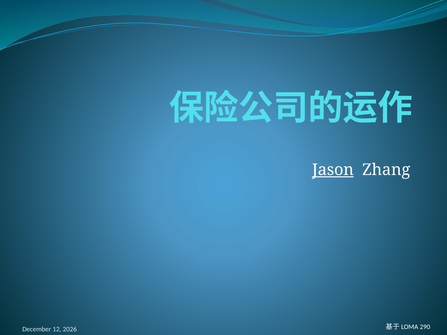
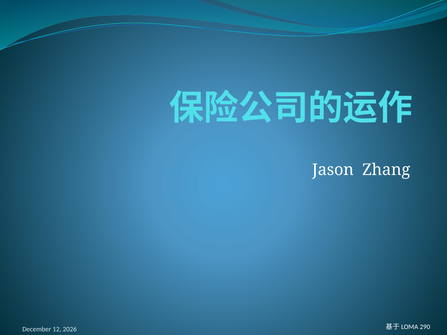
Jason underline: present -> none (333, 170)
